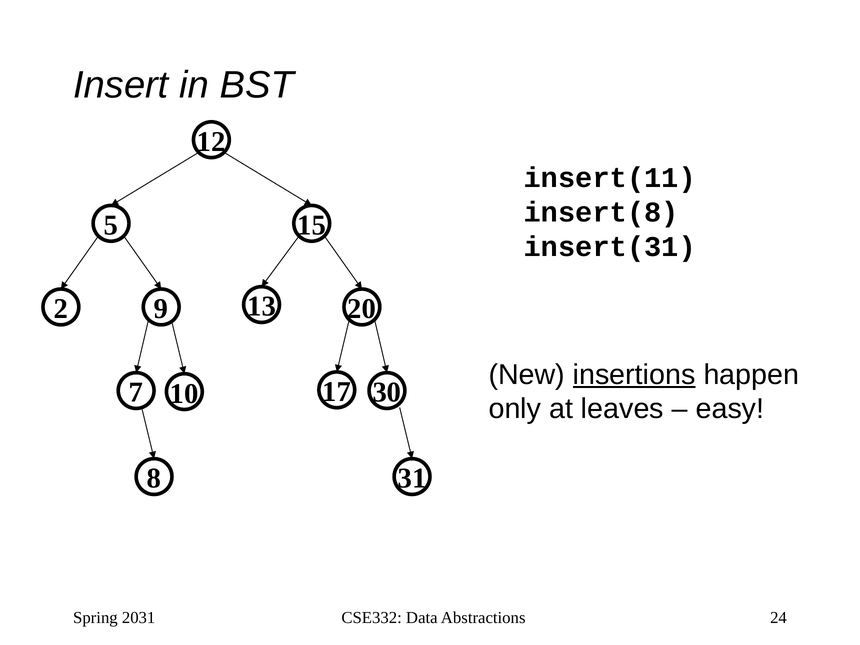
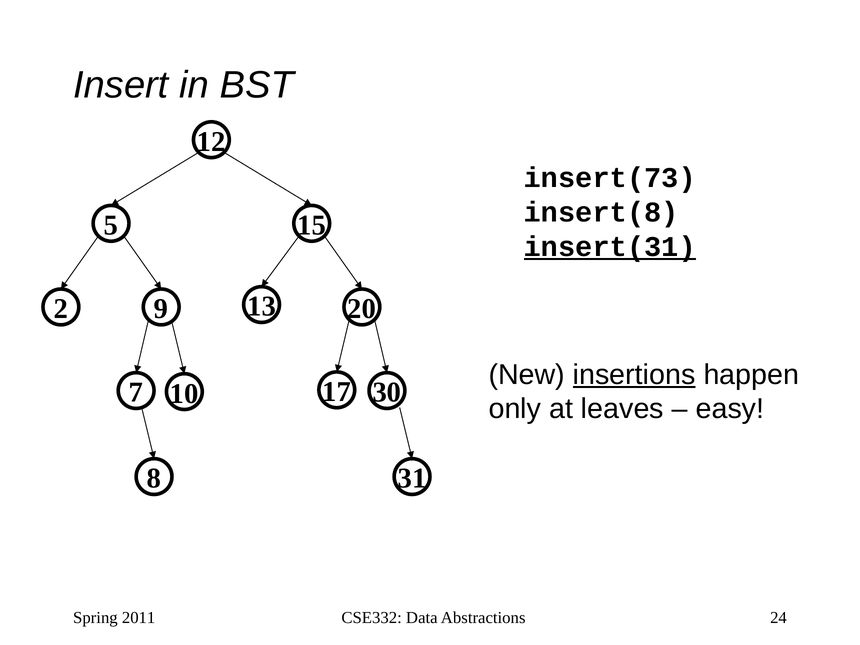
insert(11: insert(11 -> insert(73 (610, 178)
insert(31 underline: none -> present (610, 247)
2031: 2031 -> 2011 (139, 618)
